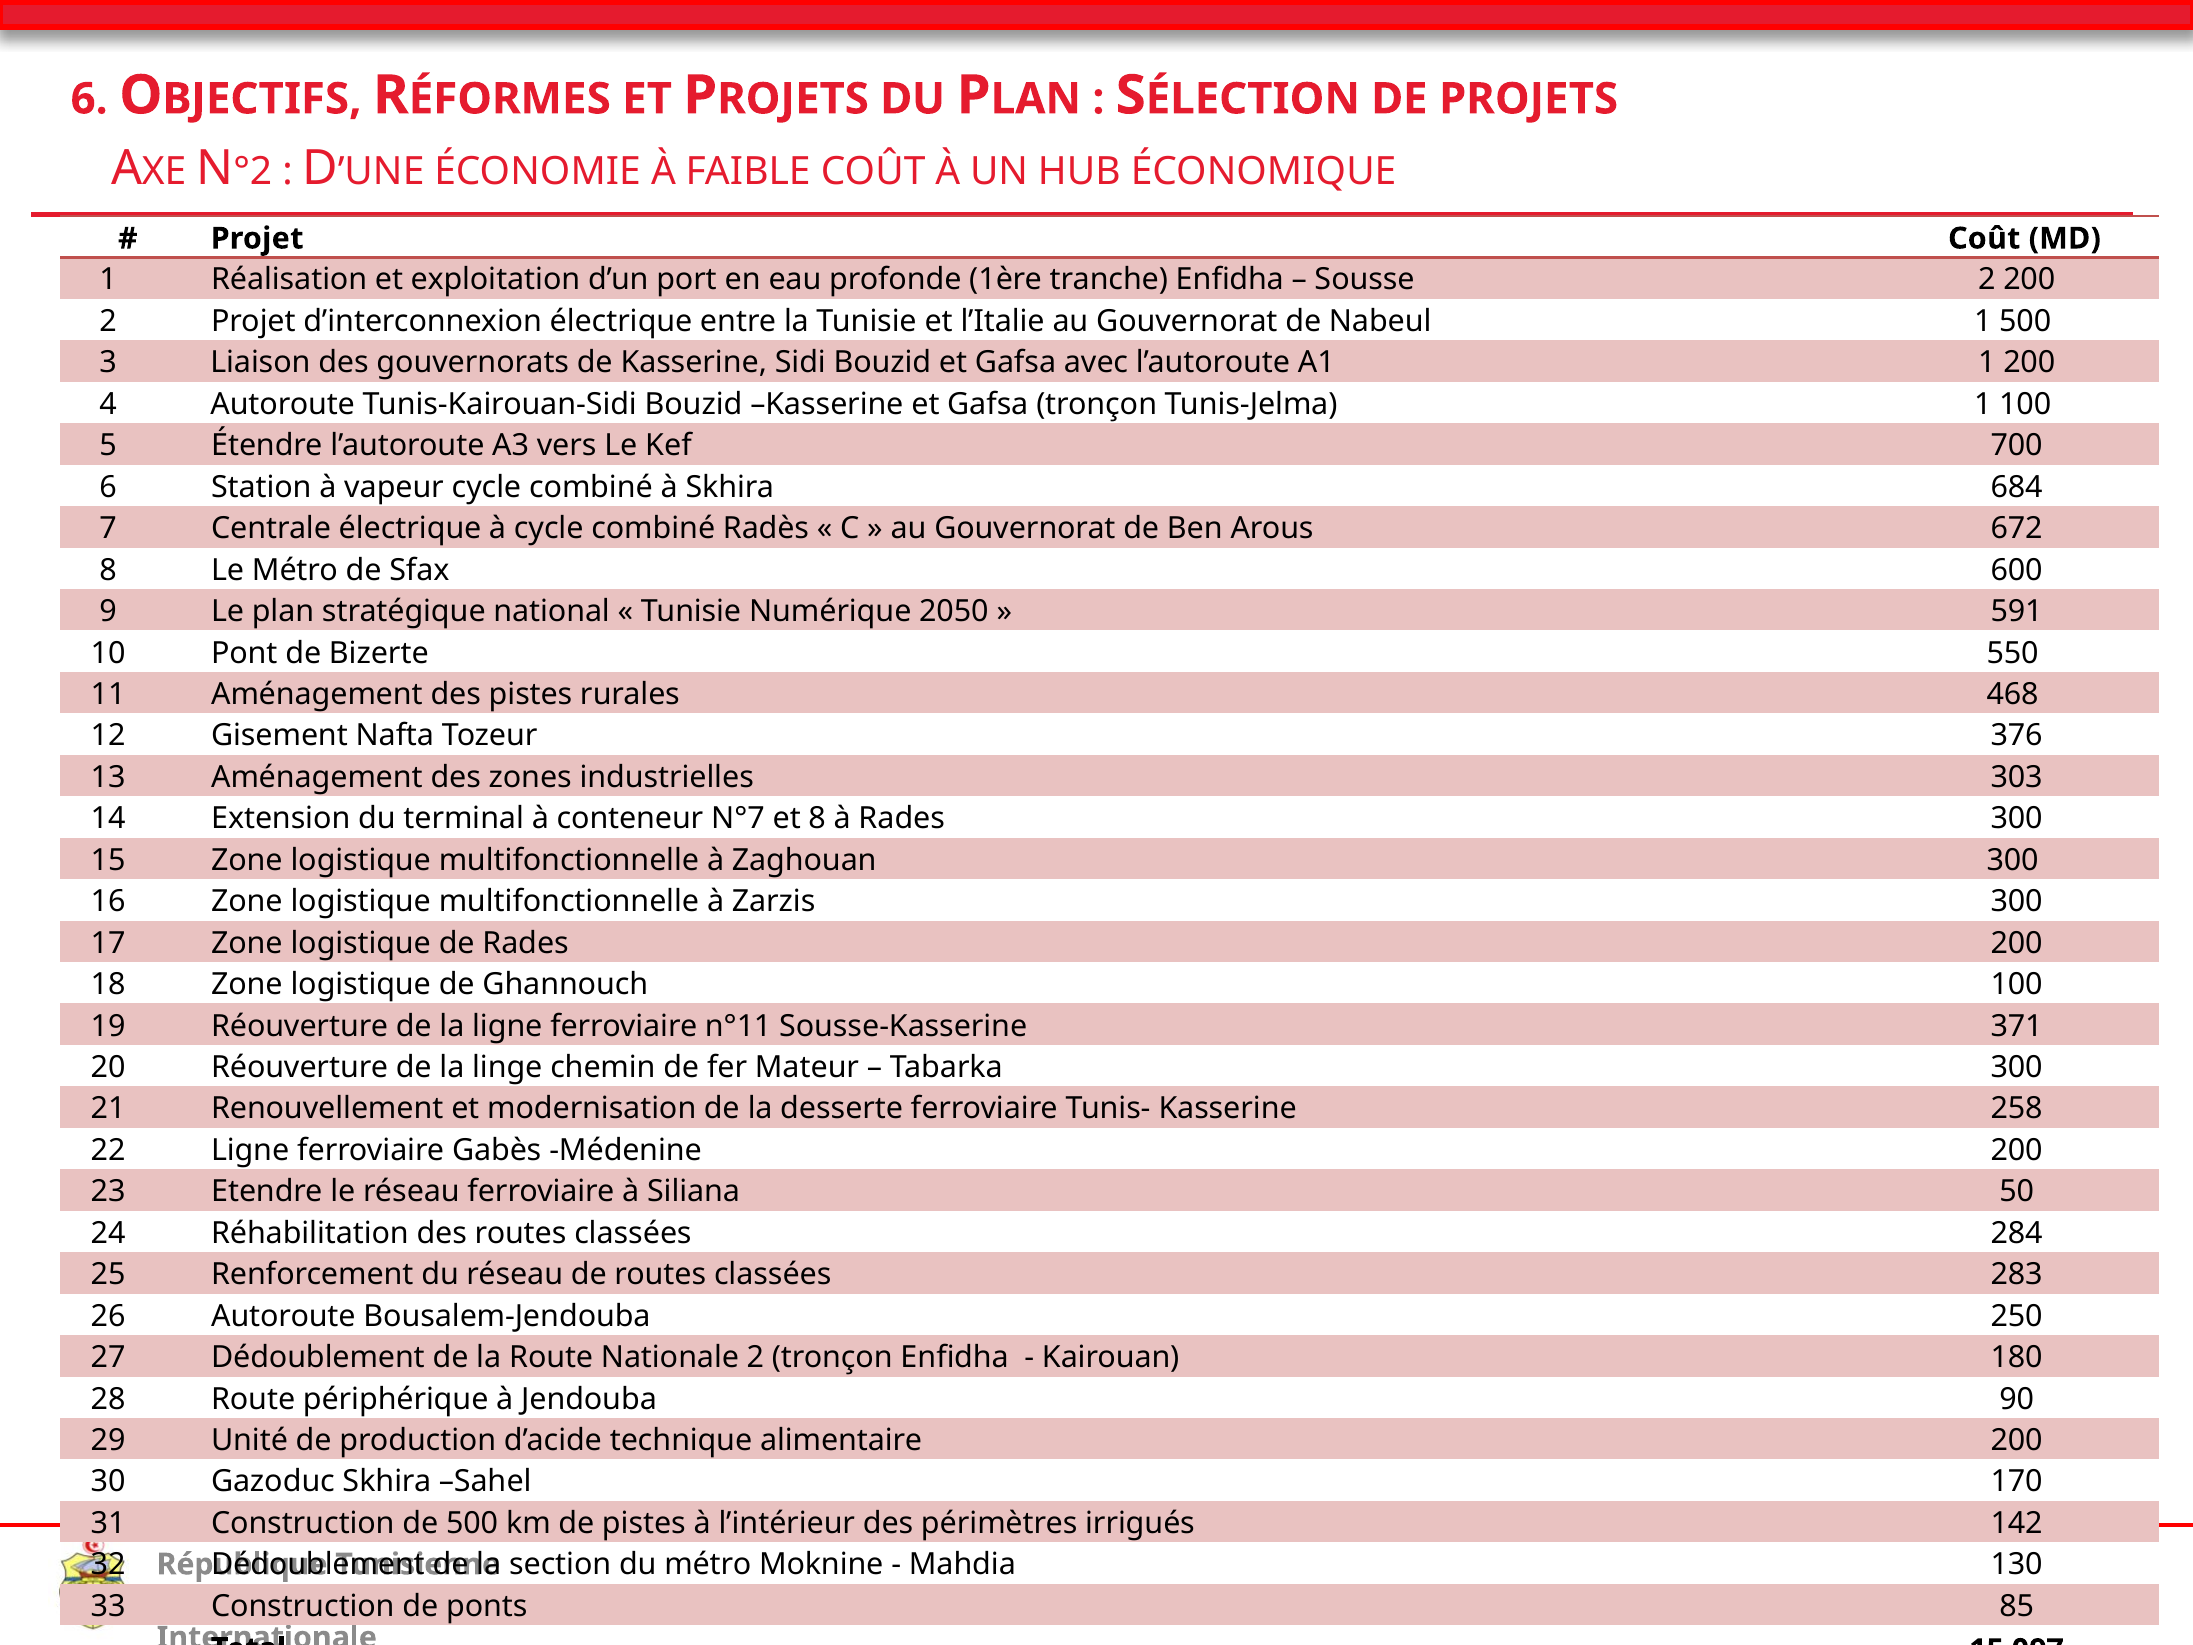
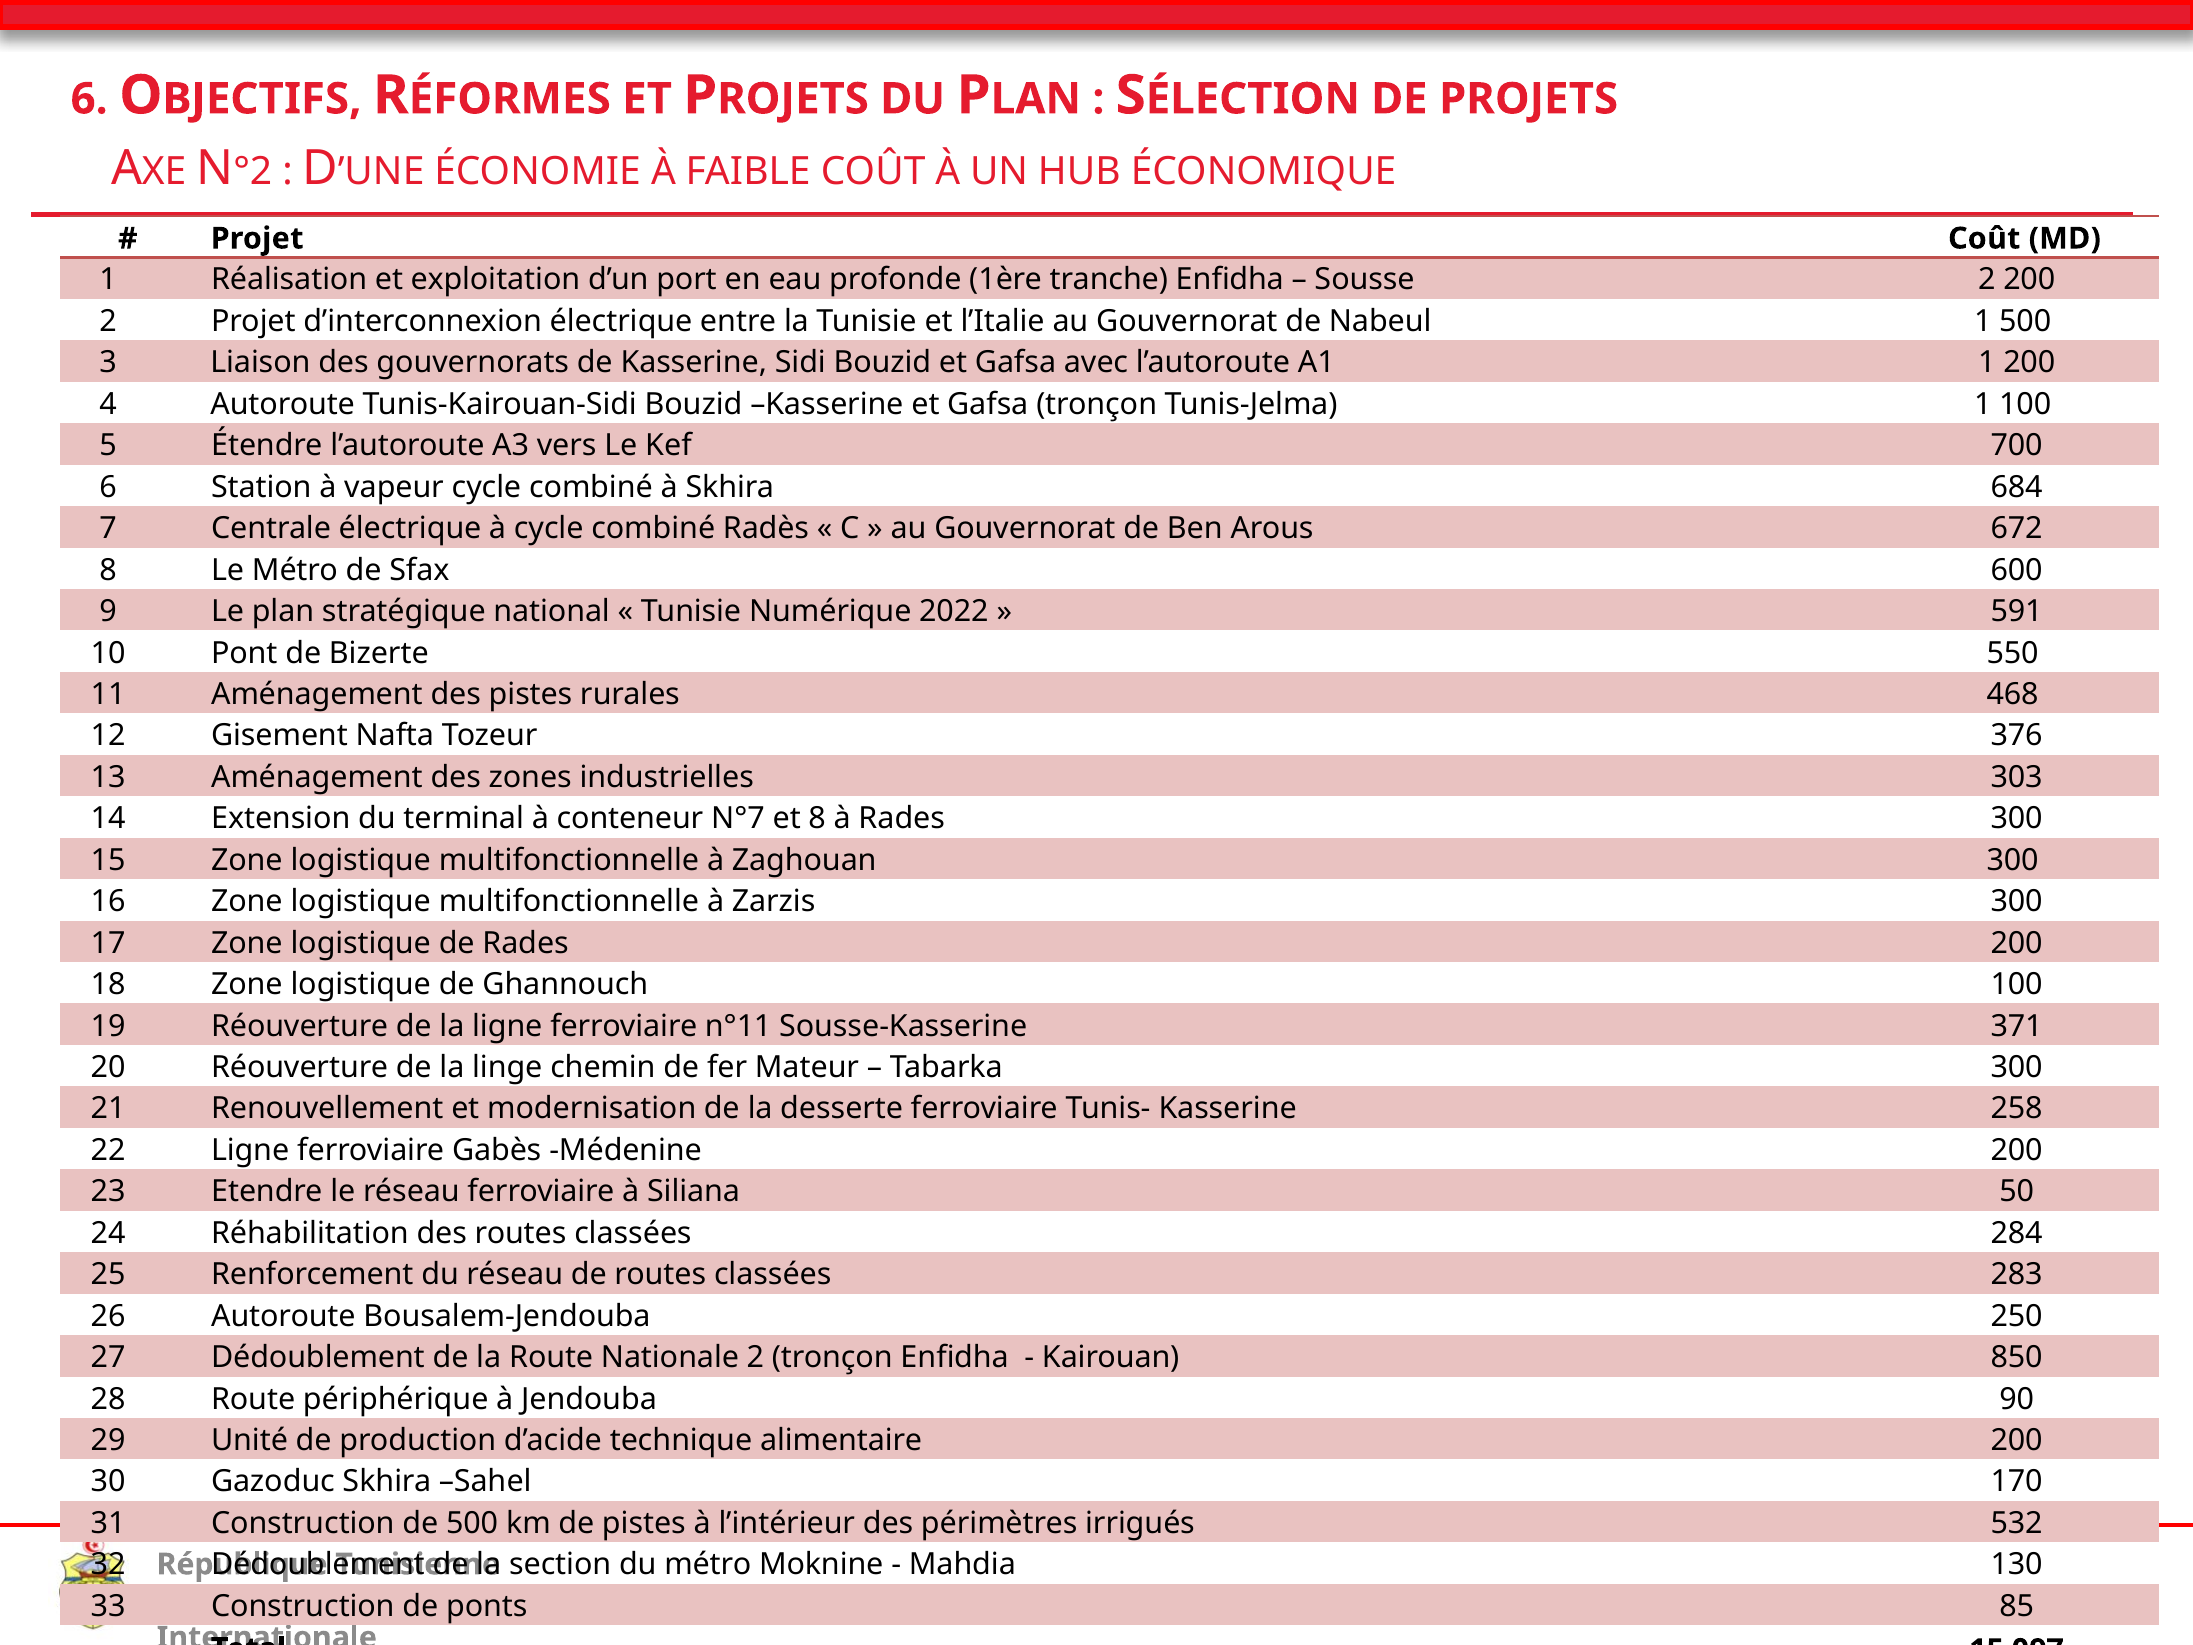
2050: 2050 -> 2022 (954, 611)
180: 180 -> 850 (2017, 1357)
142: 142 -> 532 (2017, 1523)
